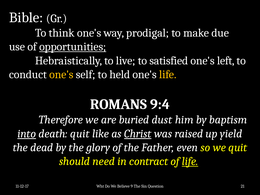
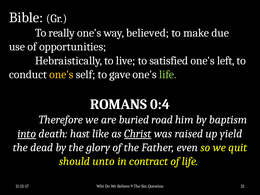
think: think -> really (62, 33)
prodigal: prodigal -> believed (148, 33)
opportunities underline: present -> none (73, 47)
held: held -> gave (120, 74)
life colour: yellow -> light green (168, 74)
9:4: 9:4 -> 0:4 (160, 104)
dust: dust -> road (162, 120)
death quit: quit -> hast (80, 134)
need: need -> unto (104, 161)
life underline: present -> none (190, 161)
